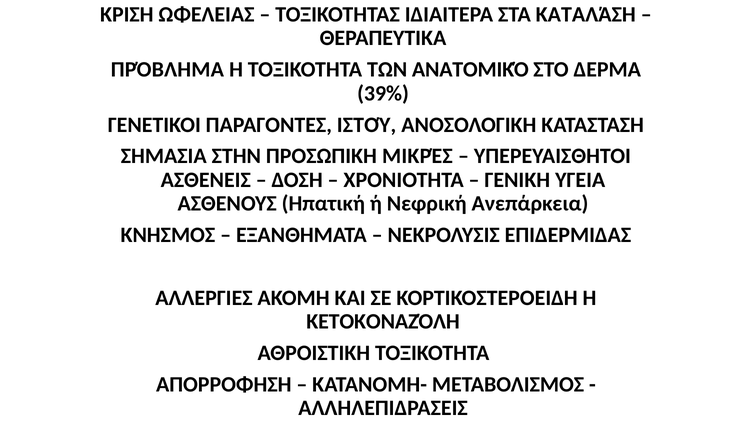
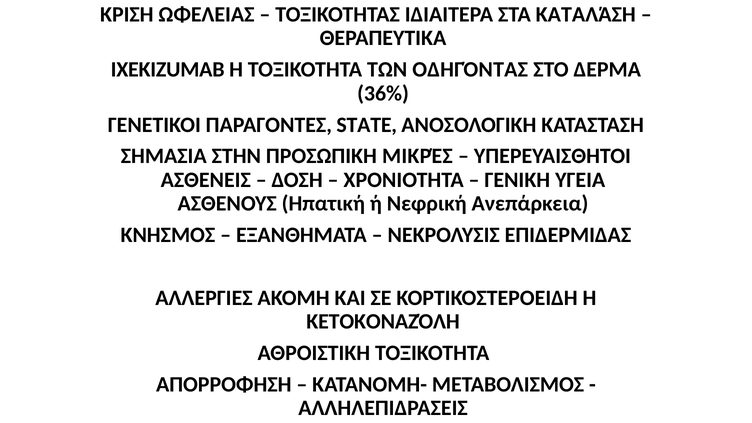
ΠΡΌΒΛΗΜΑ: ΠΡΌΒΛΗΜΑ -> IXEKIZUMAB (168, 70)
ΑΝΑΤΟΜΙΚΌ: ΑΝΑΤΟΜΙΚΌ -> ΟΔΗΓΌΝΤΑΣ (470, 70)
39%: 39% -> 36% (383, 93)
ΙΣΤΟΎ: ΙΣΤΟΎ -> STATE (367, 125)
